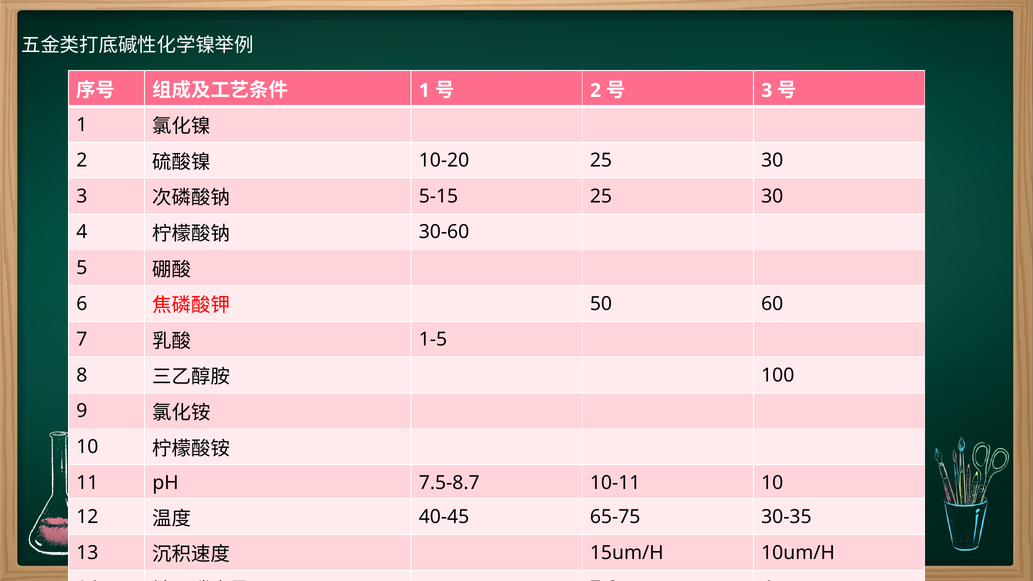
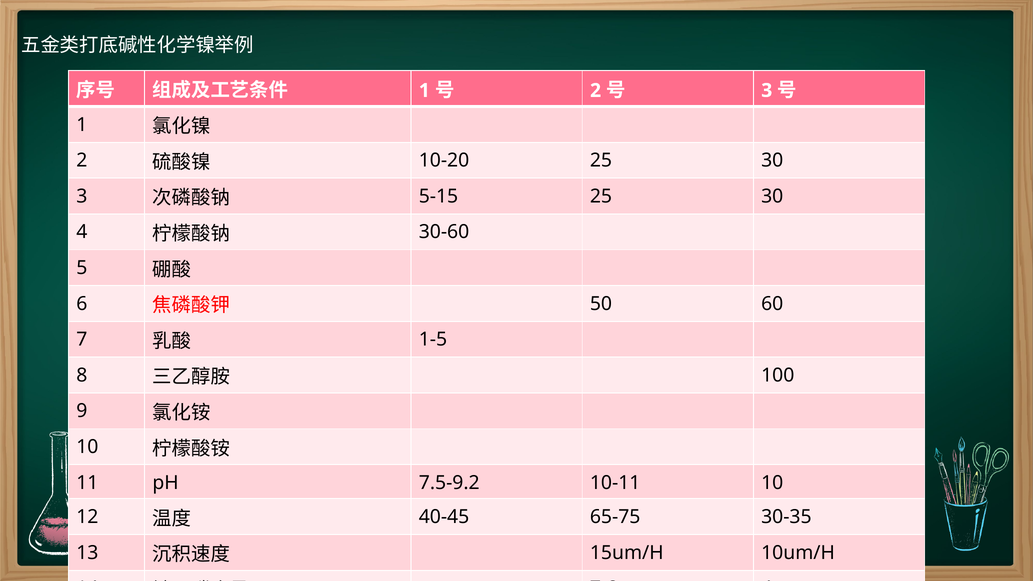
7.5-8.7: 7.5-8.7 -> 7.5-9.2 (449, 483)
